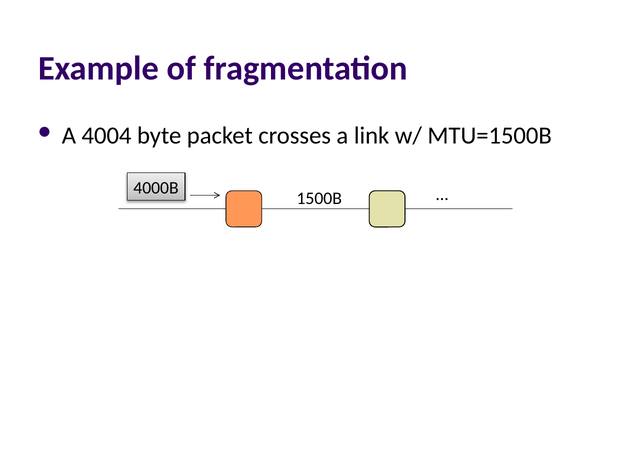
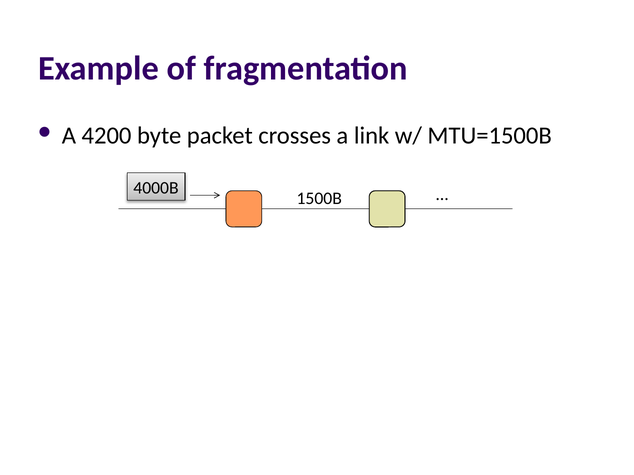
4004: 4004 -> 4200 (107, 136)
